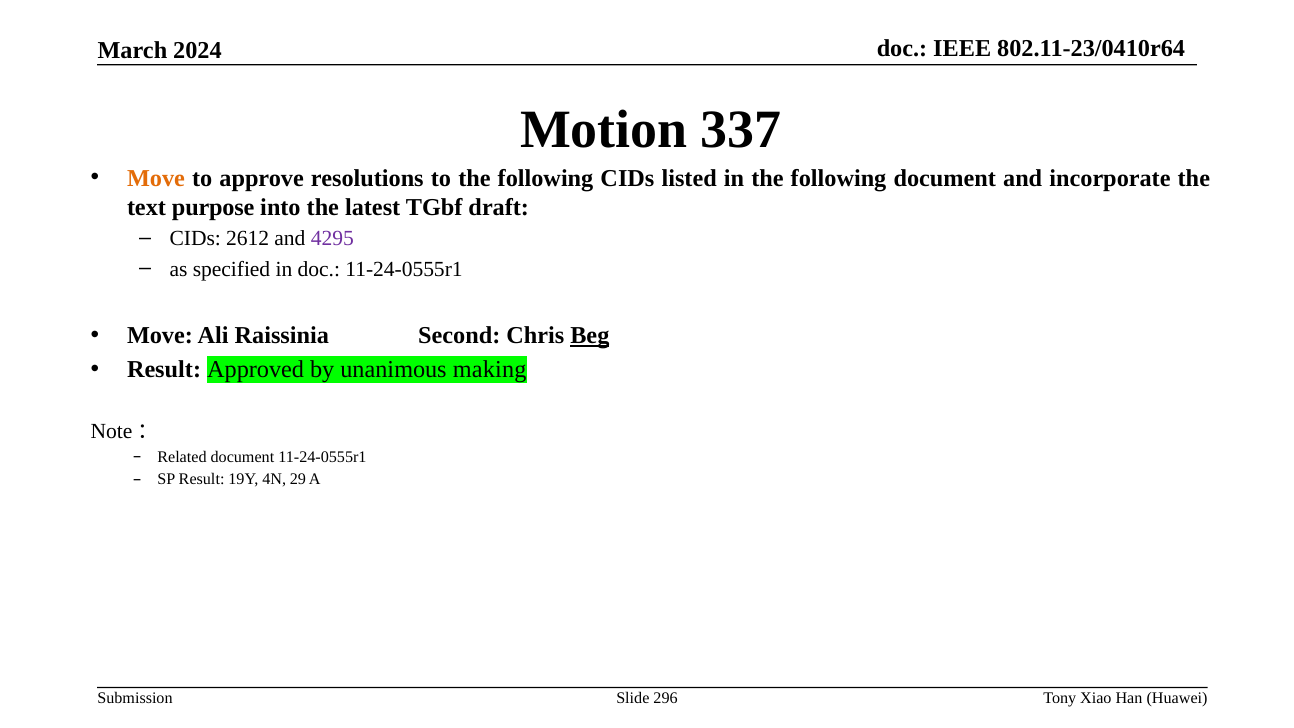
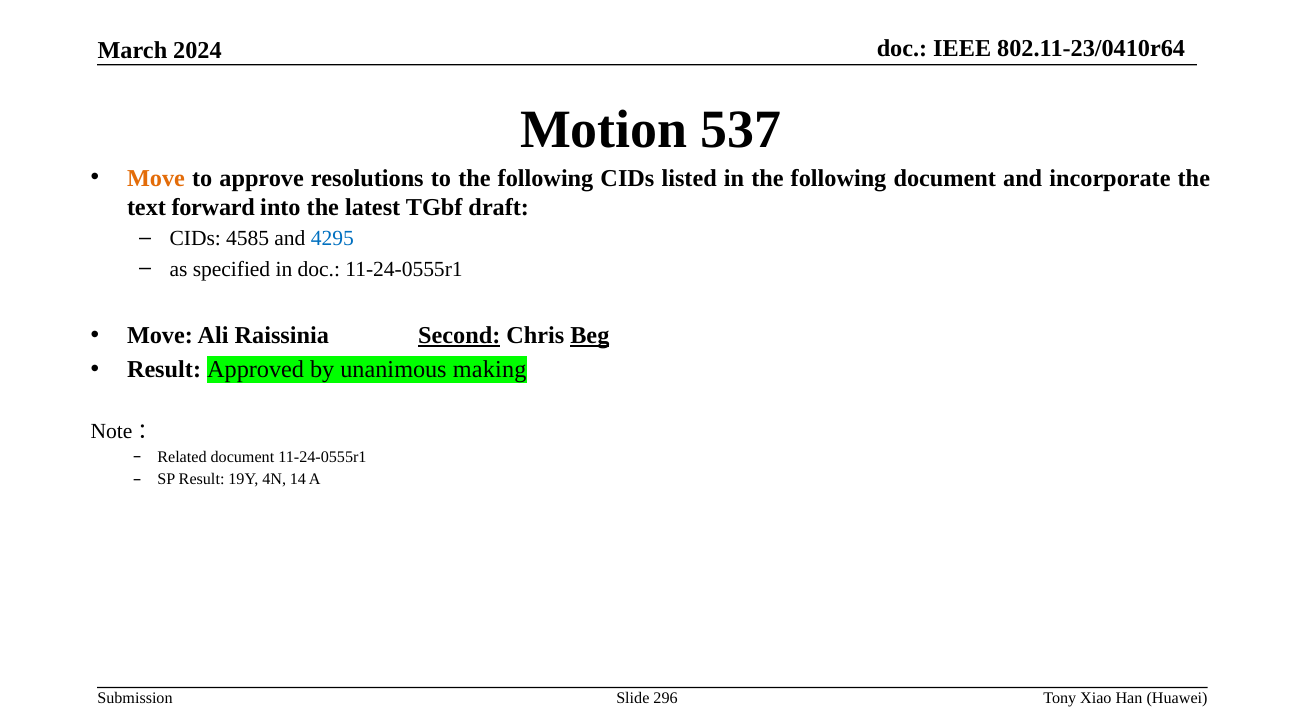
337: 337 -> 537 (741, 130)
purpose: purpose -> forward (213, 207)
2612: 2612 -> 4585 (248, 239)
4295 colour: purple -> blue (332, 239)
Second underline: none -> present (459, 335)
29: 29 -> 14 (298, 479)
